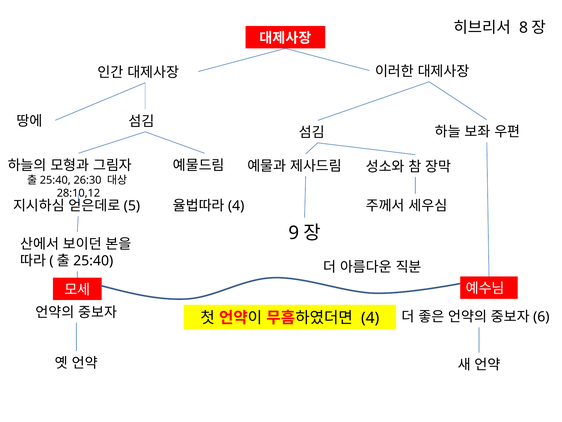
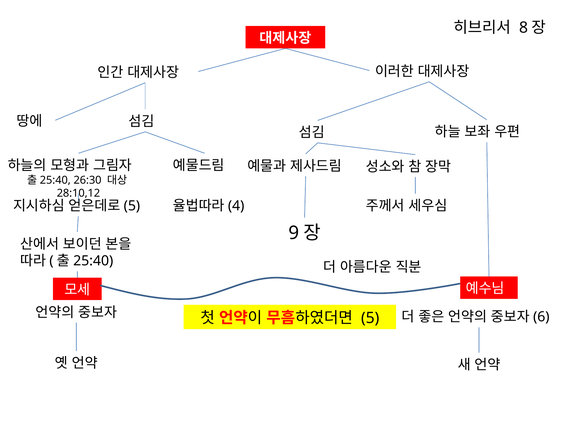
4: 4 -> 5 (370, 318)
